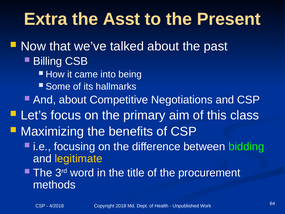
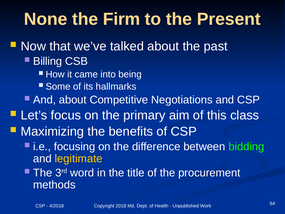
Extra: Extra -> None (46, 19)
Asst: Asst -> Firm (122, 19)
